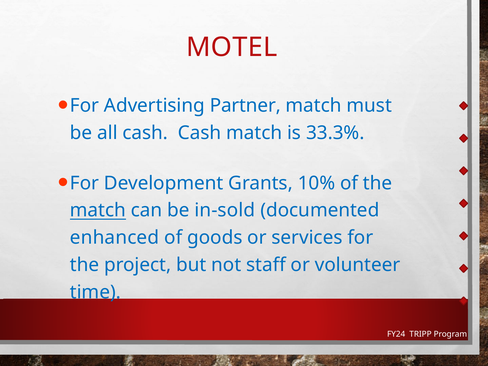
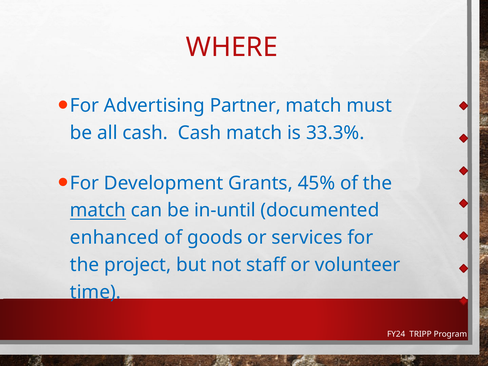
MOTEL: MOTEL -> WHERE (232, 47)
10%: 10% -> 45% (316, 183)
in-sold: in-sold -> in-until (225, 210)
